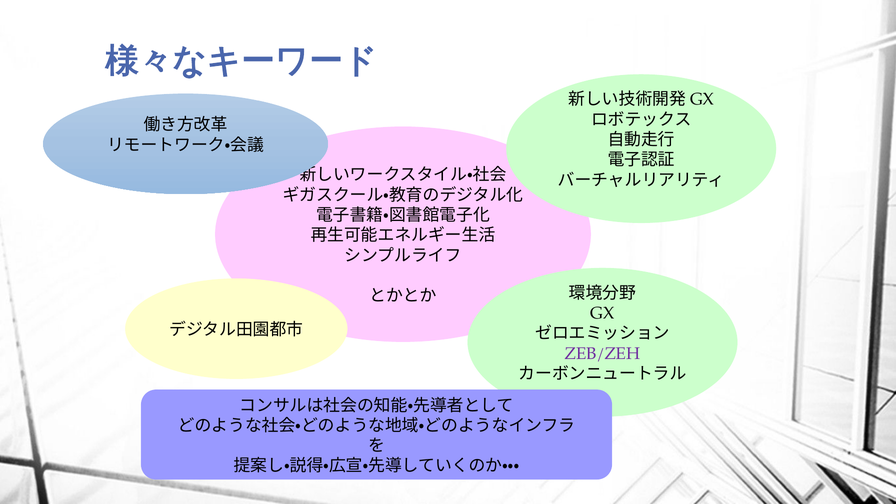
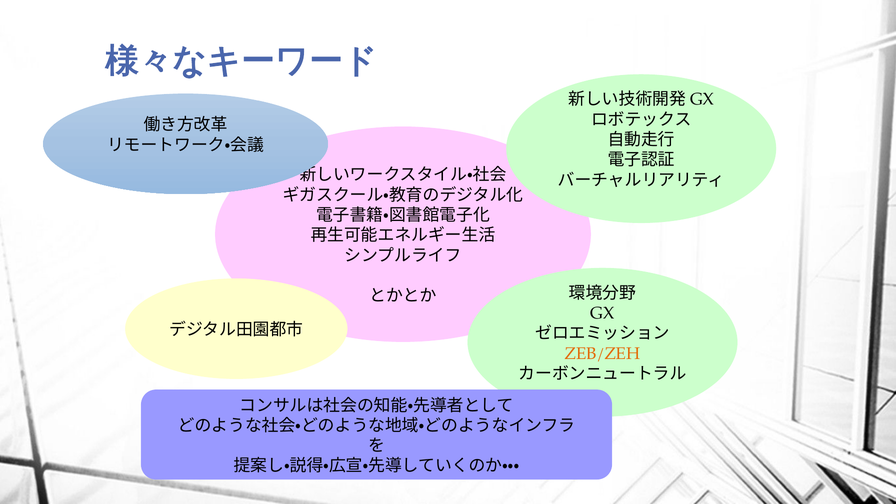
ZEB/ZEH colour: purple -> orange (602, 354)
